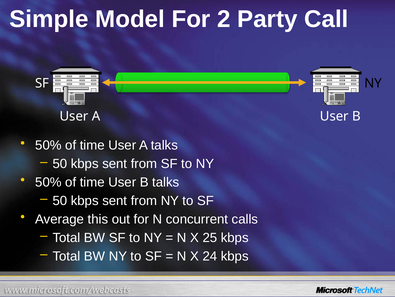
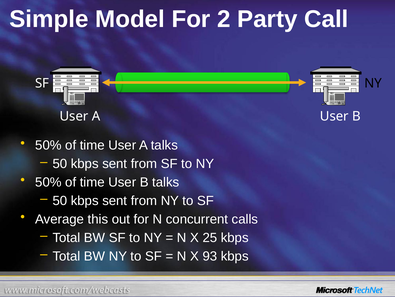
24: 24 -> 93 (210, 256)
